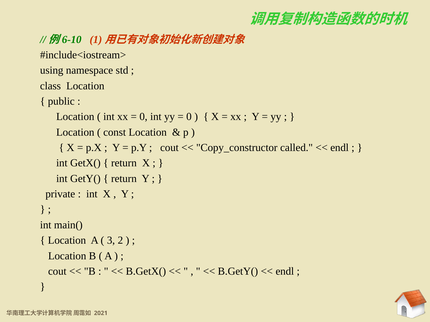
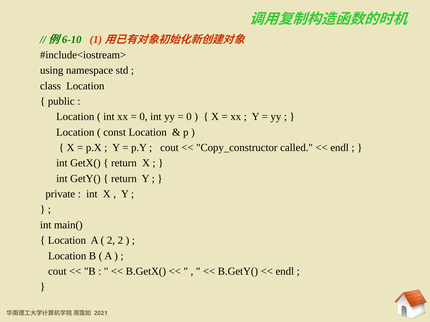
3: 3 -> 2 (111, 241)
